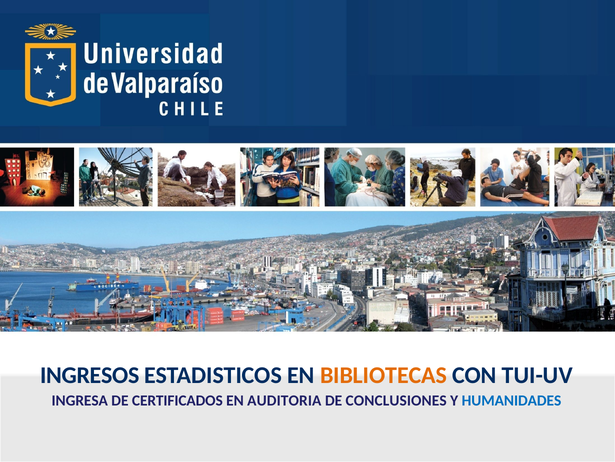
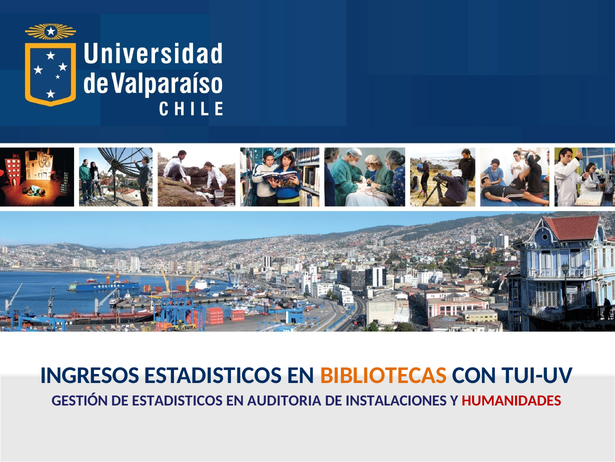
INGRESA: INGRESA -> GESTIÓN (80, 400)
DE CERTIFICADOS: CERTIFICADOS -> ESTADISTICOS (177, 400)
CONCLUSIONES: CONCLUSIONES -> INSTALACIONES (396, 400)
HUMANIDADES colour: blue -> red (512, 400)
